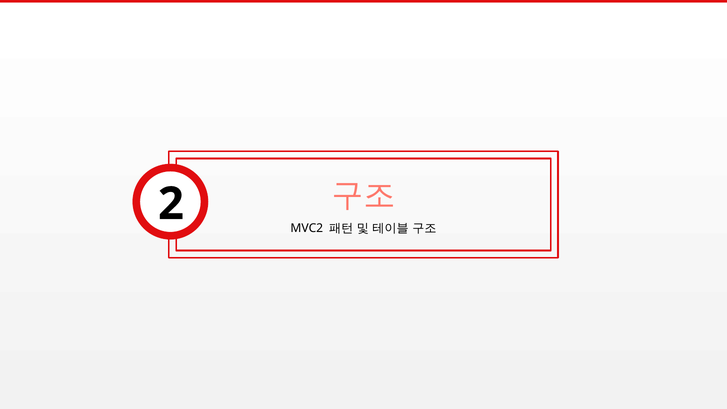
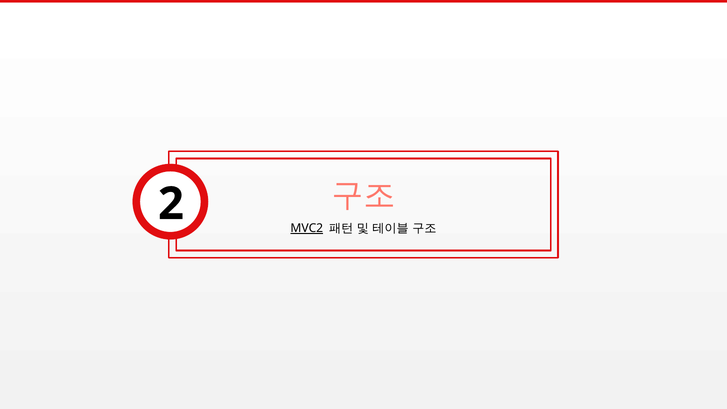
MVC2 underline: none -> present (307, 228)
